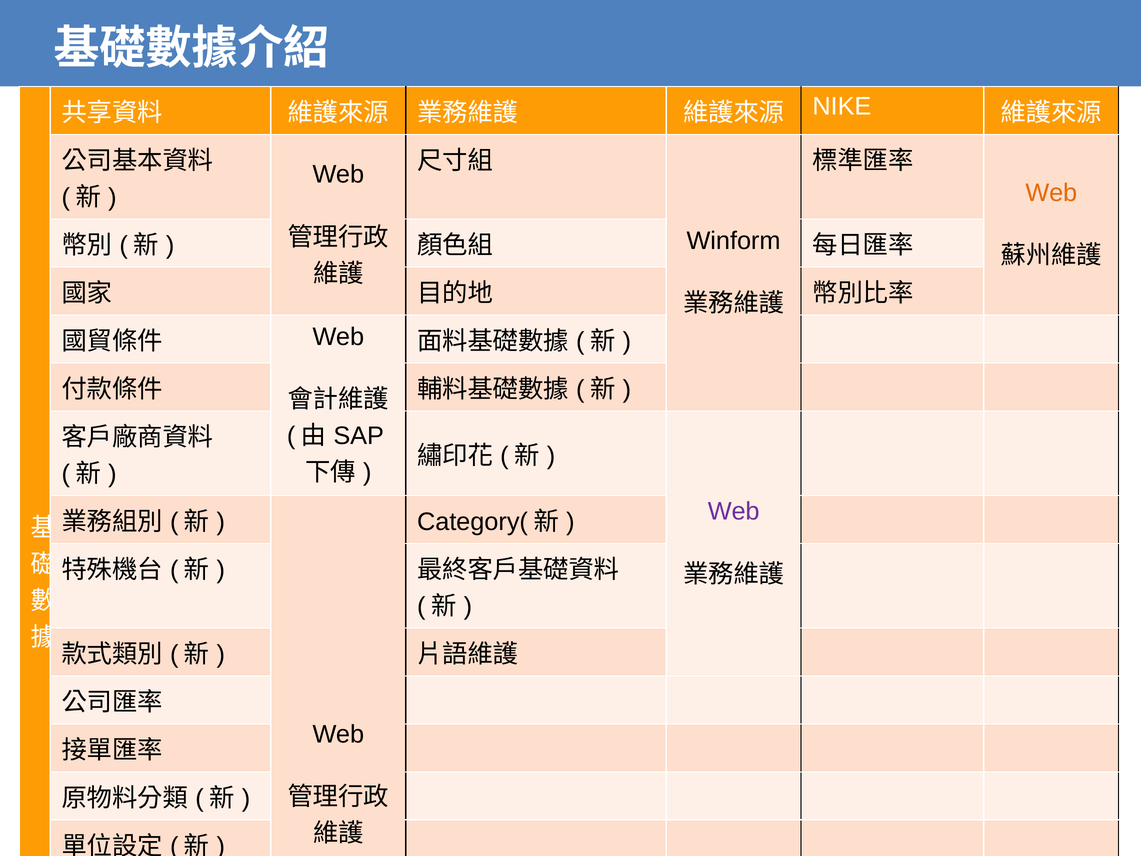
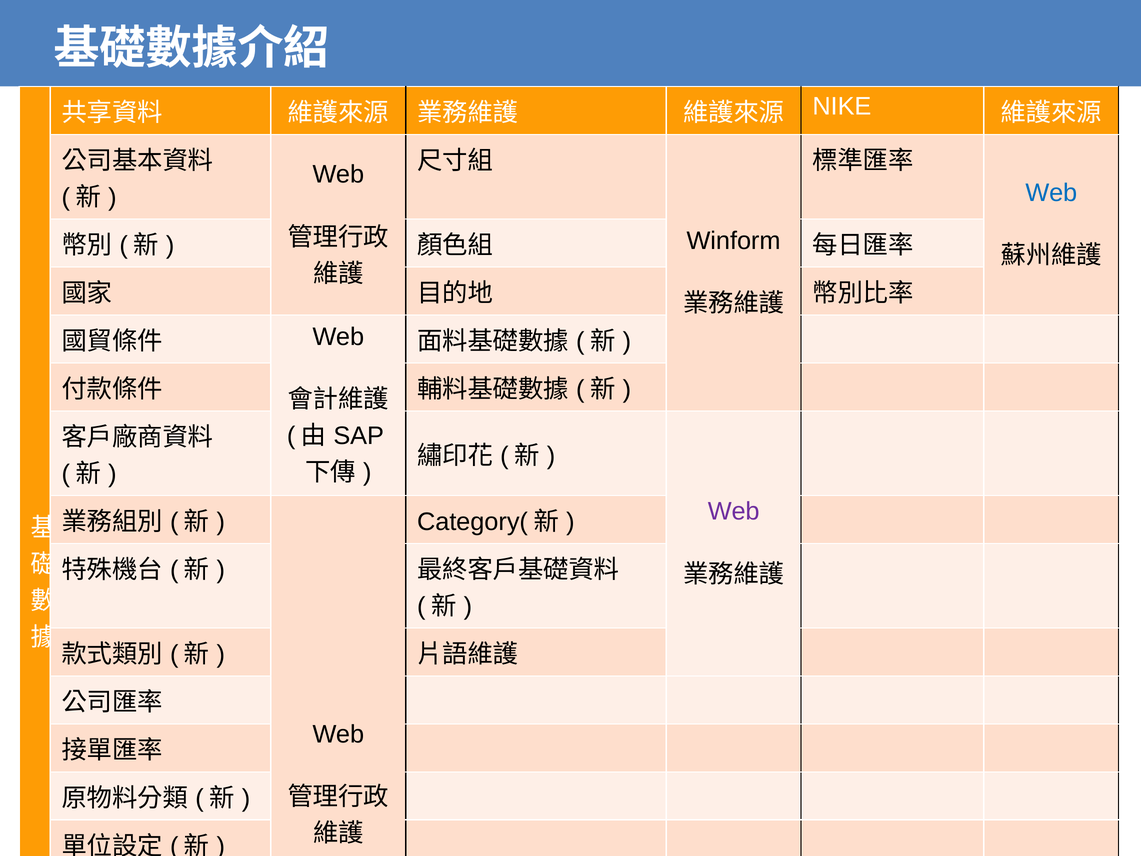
Web colour: orange -> blue (1051, 193)
